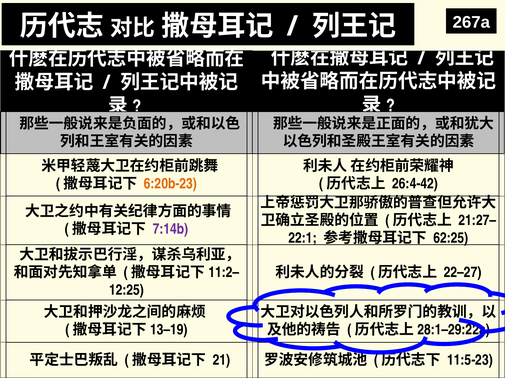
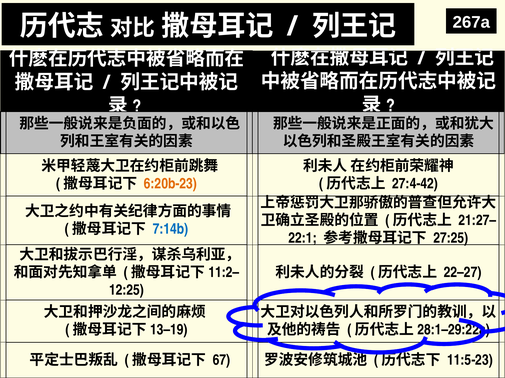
26:4-42: 26:4-42 -> 27:4-42 (415, 184)
7:14b colour: purple -> blue (170, 229)
62:25: 62:25 -> 27:25 (451, 238)
21: 21 -> 67 (221, 361)
